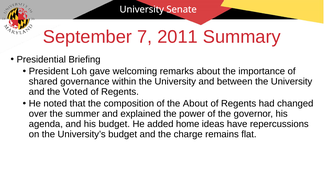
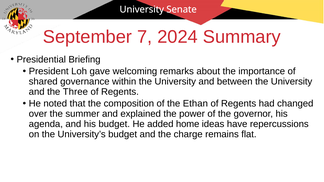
2011: 2011 -> 2024 (178, 37)
Voted: Voted -> Three (75, 92)
the About: About -> Ethan (195, 104)
